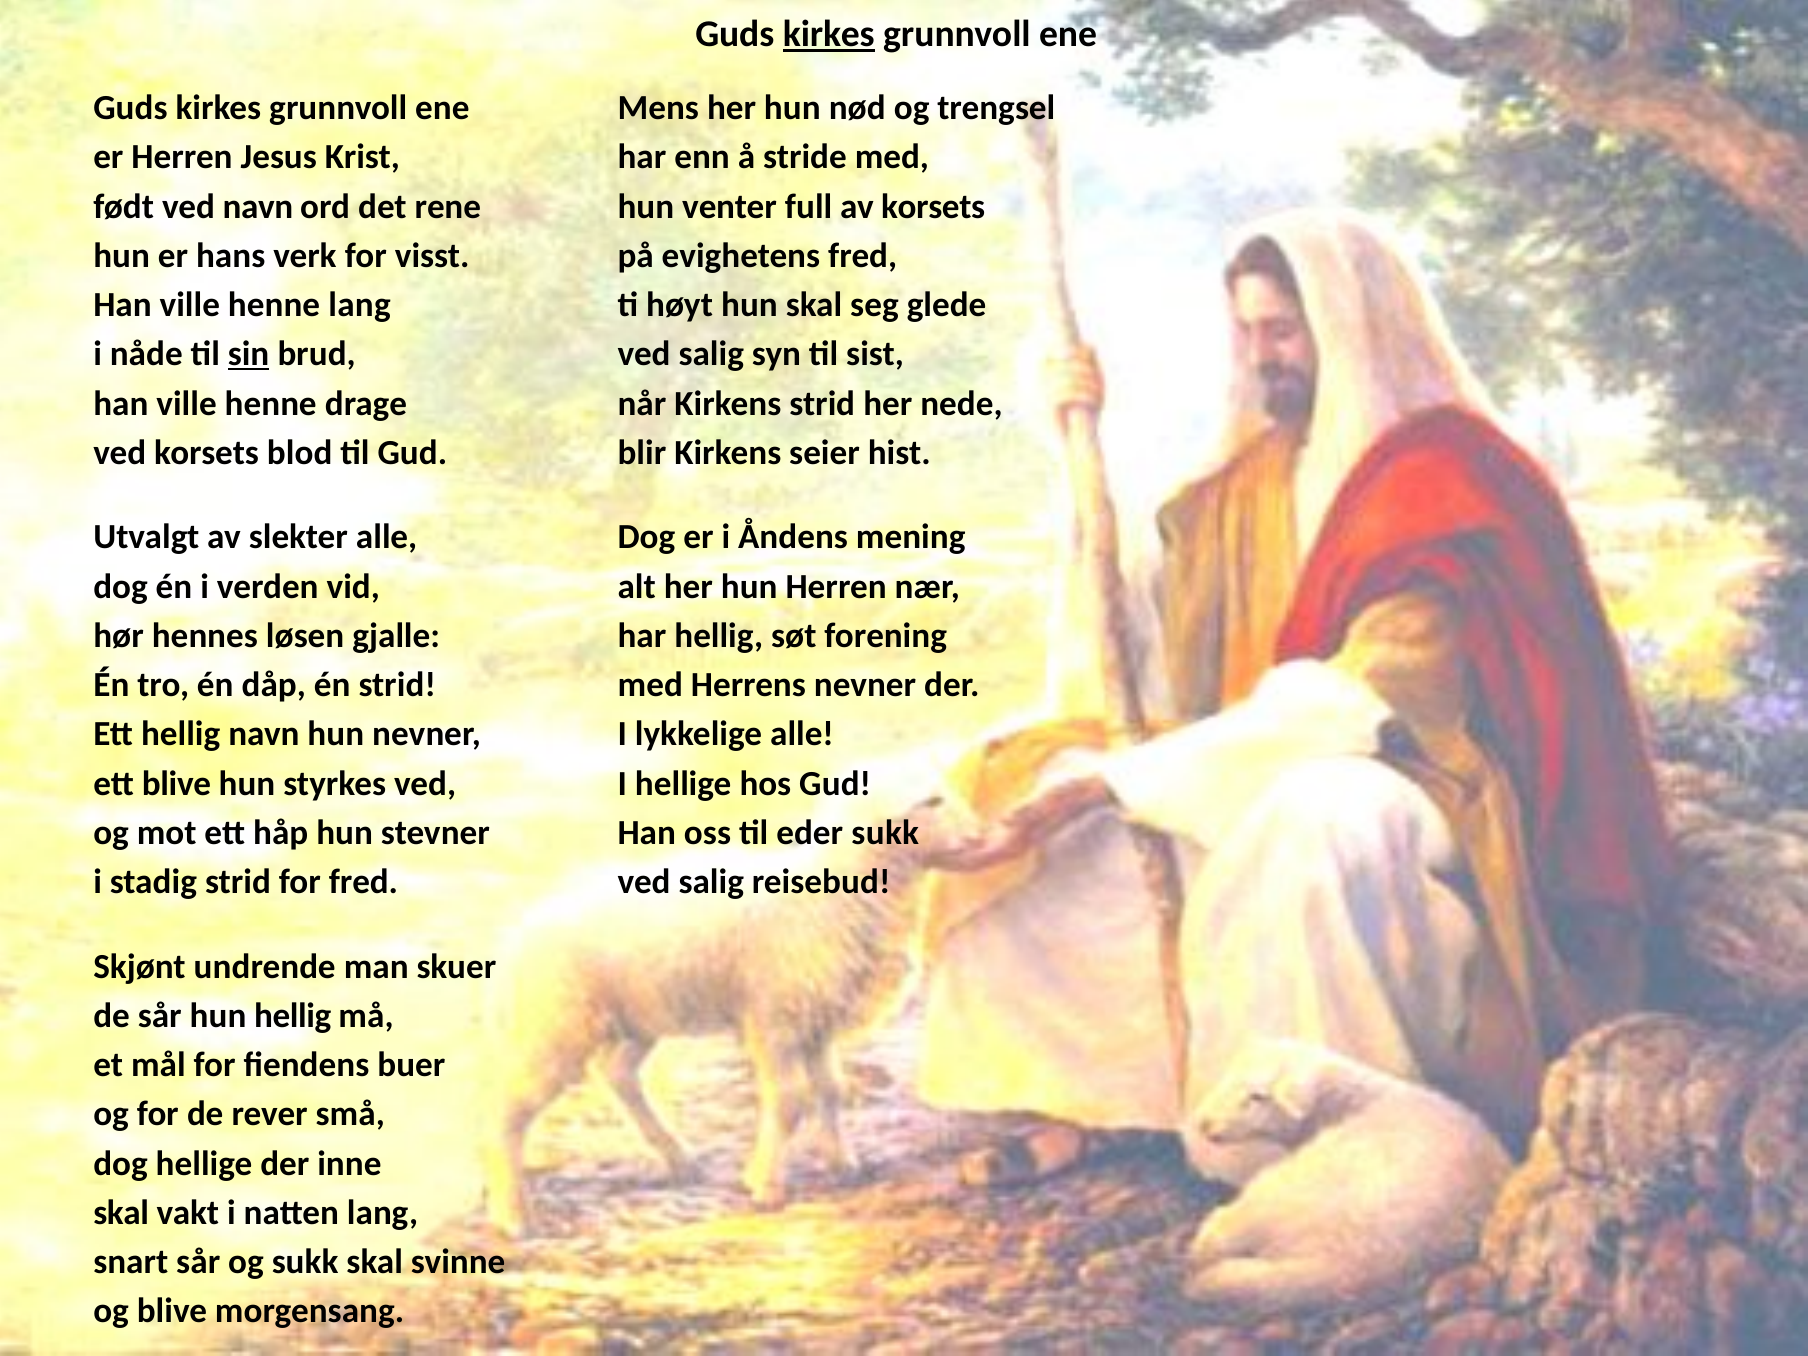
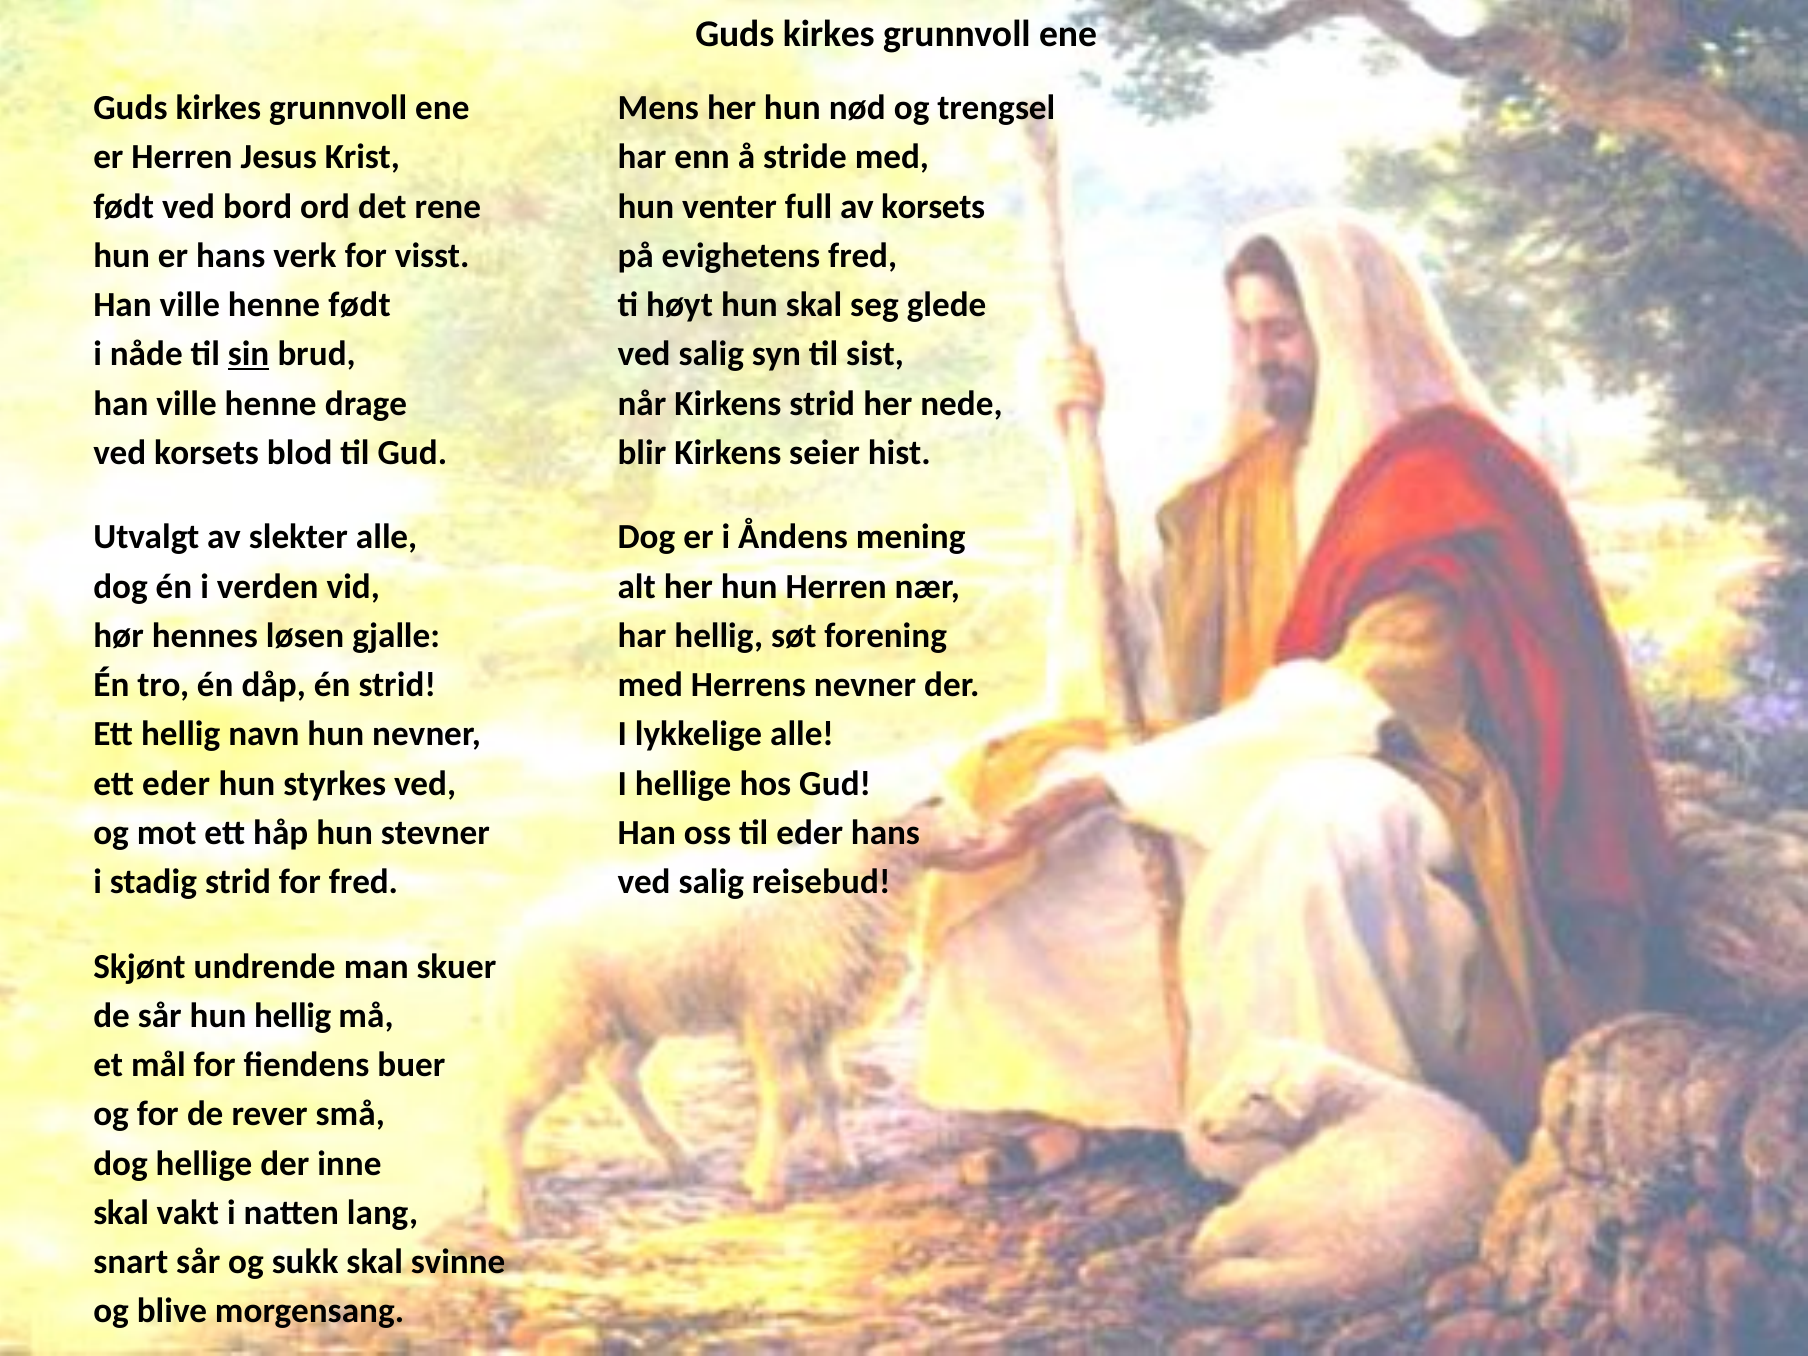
kirkes underline: present -> none (829, 34)
ved navn: navn -> bord (258, 206)
henne lang: lang -> født (360, 305)
ett blive: blive -> eder (176, 783)
eder sukk: sukk -> hans (885, 833)
